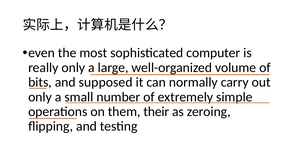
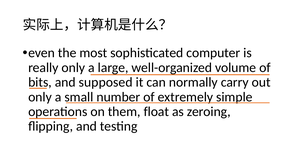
their: their -> float (156, 112)
